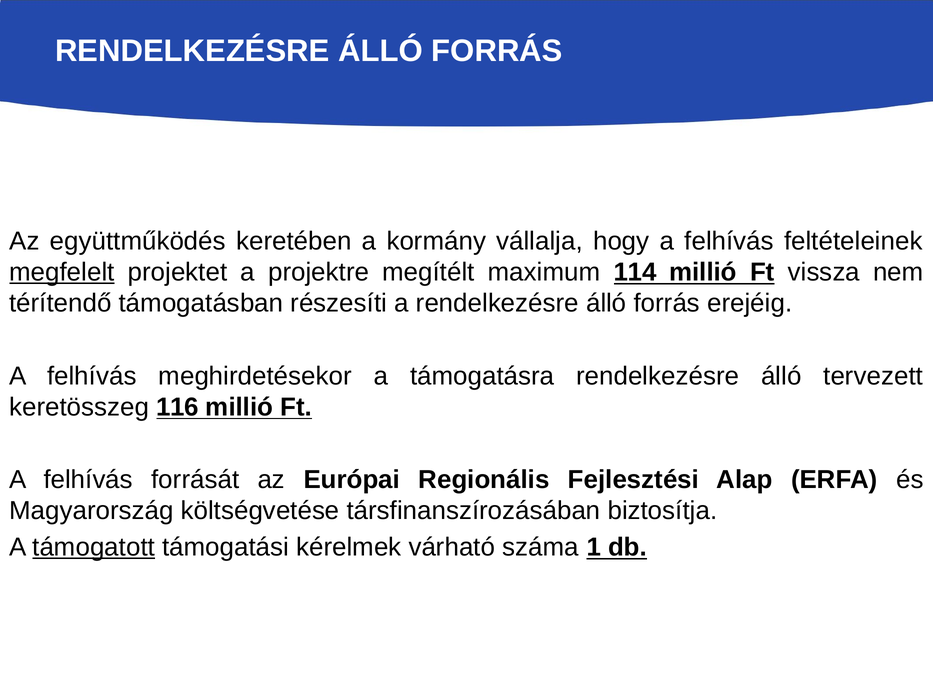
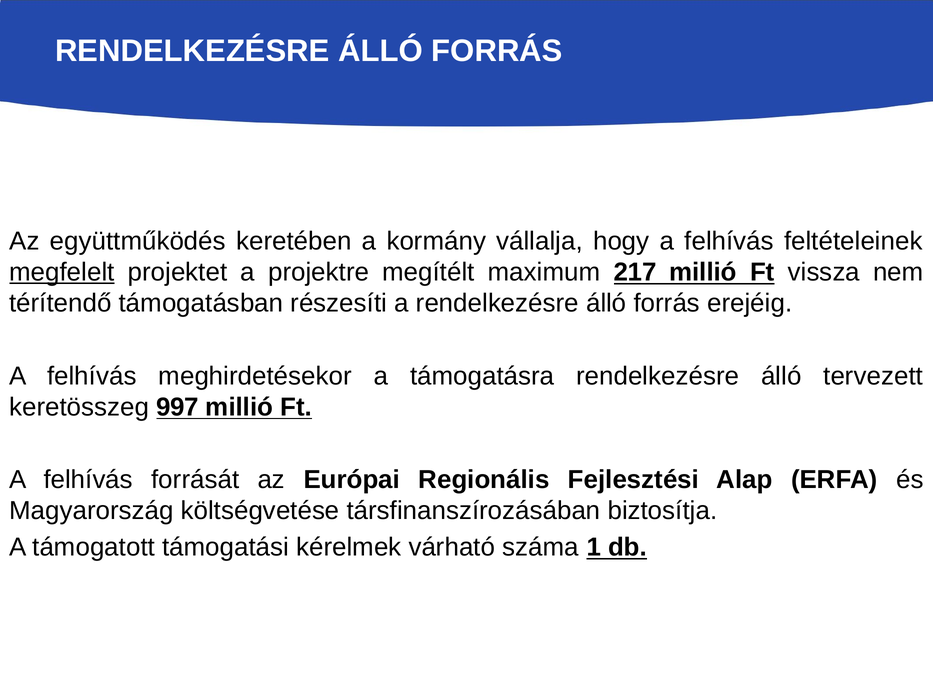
114: 114 -> 217 (635, 272)
116: 116 -> 997 (177, 407)
támogatott underline: present -> none (94, 547)
